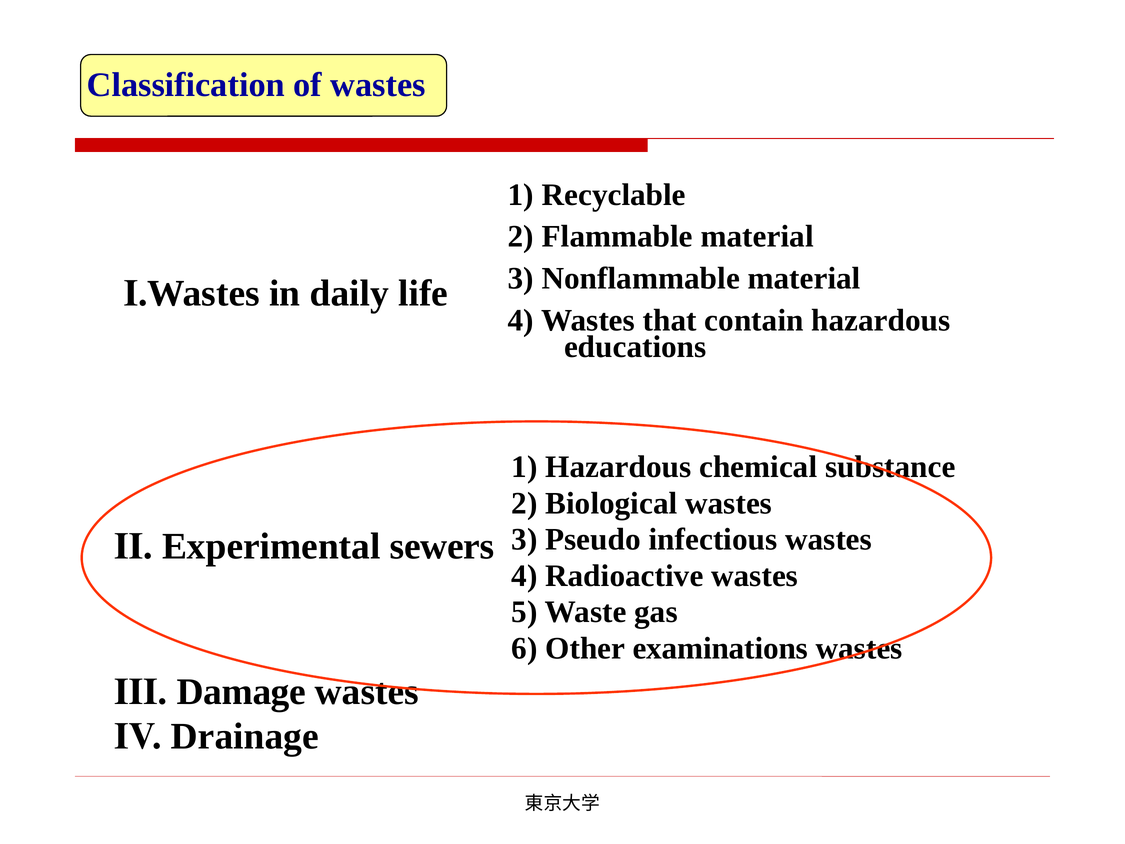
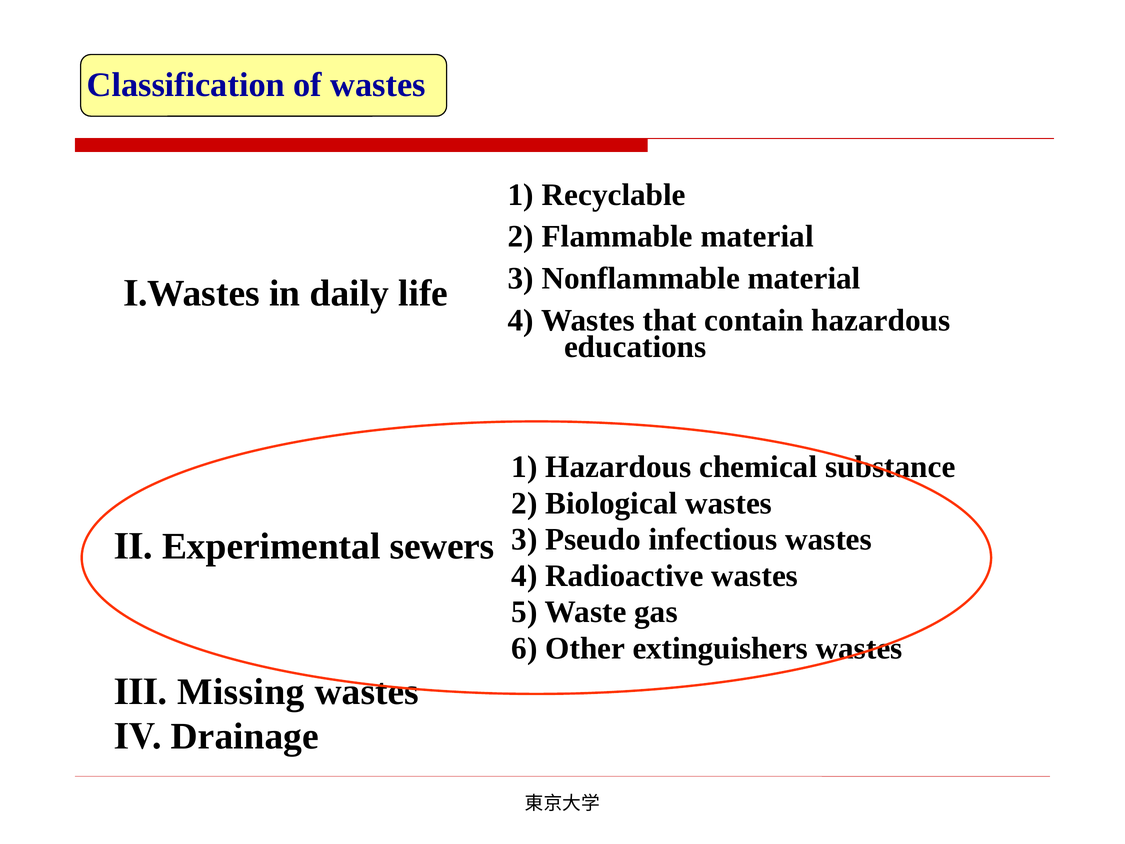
examinations: examinations -> extinguishers (720, 648)
Damage: Damage -> Missing (241, 692)
